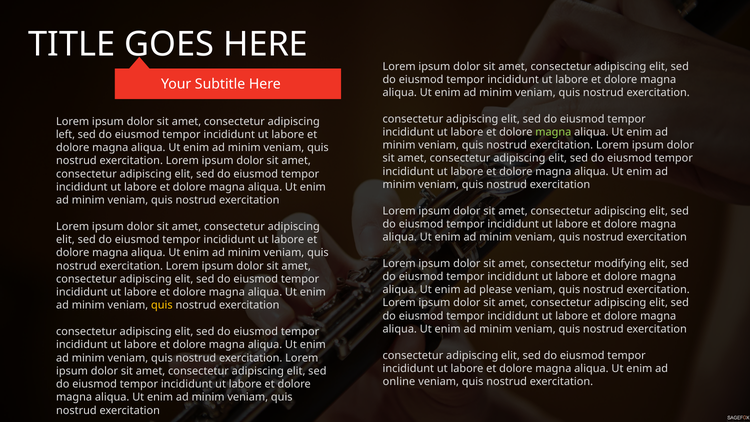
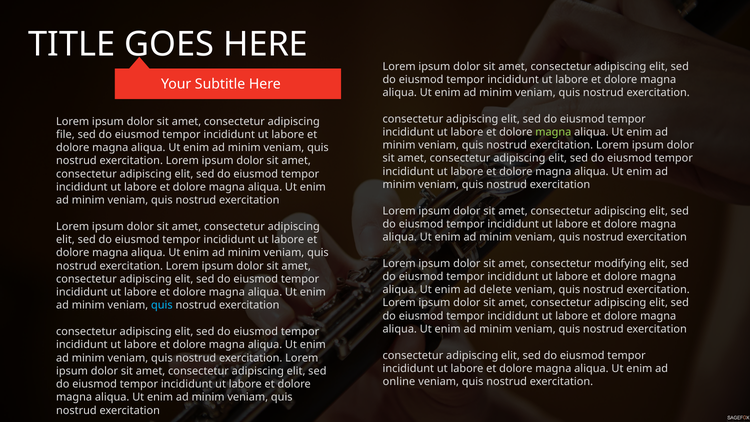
left: left -> file (65, 135)
please: please -> delete (496, 290)
quis colour: yellow -> light blue (162, 305)
